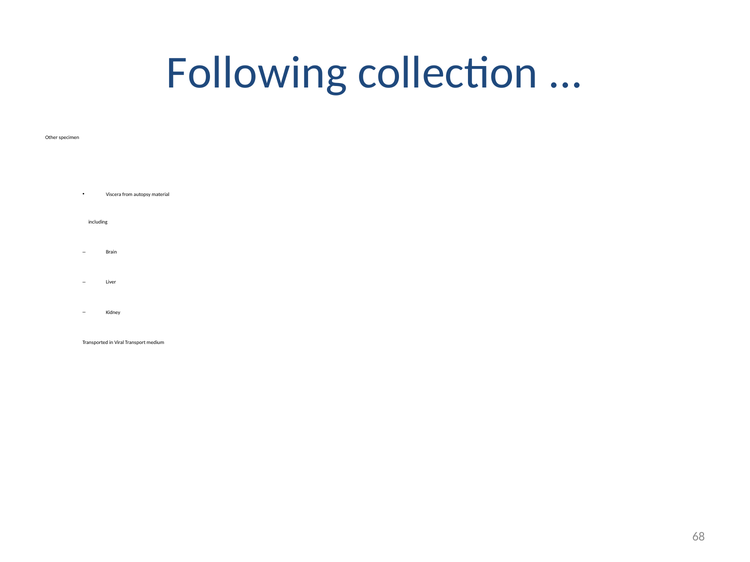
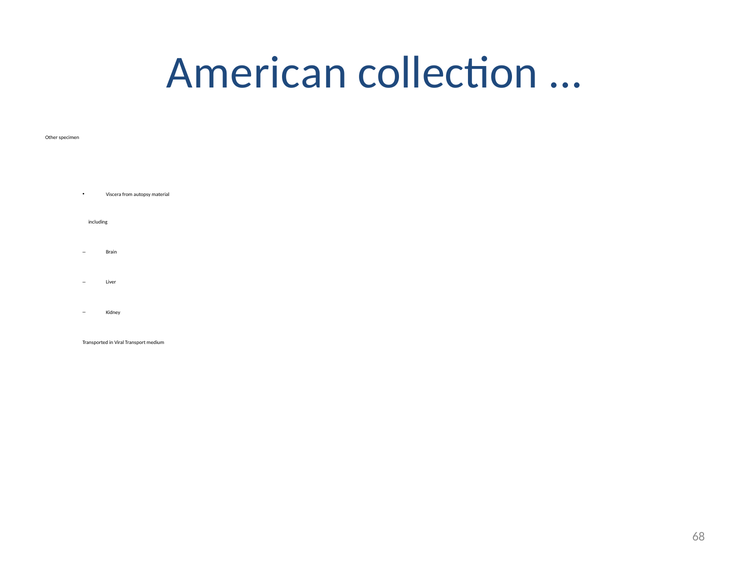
Following: Following -> American (257, 73)
